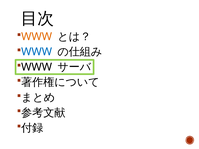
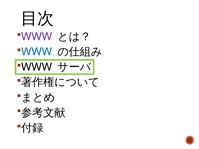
WWW colour: orange -> purple (37, 37)
